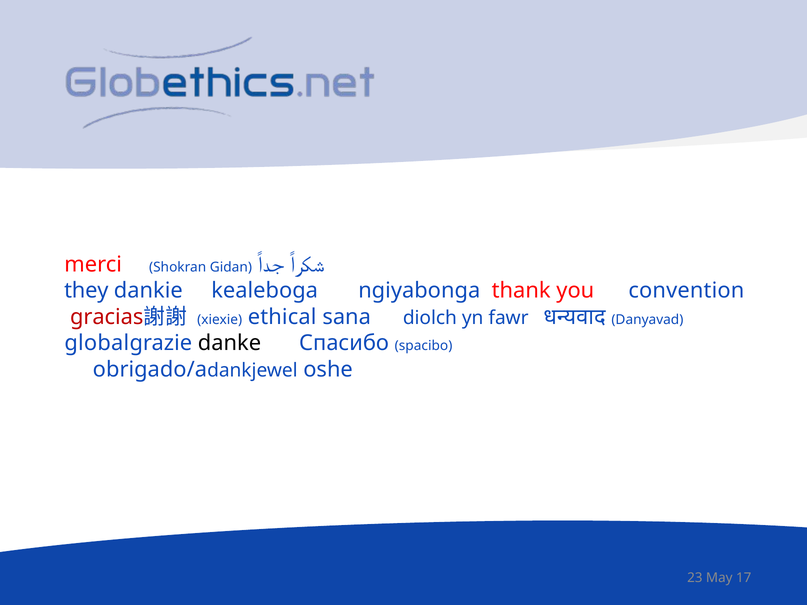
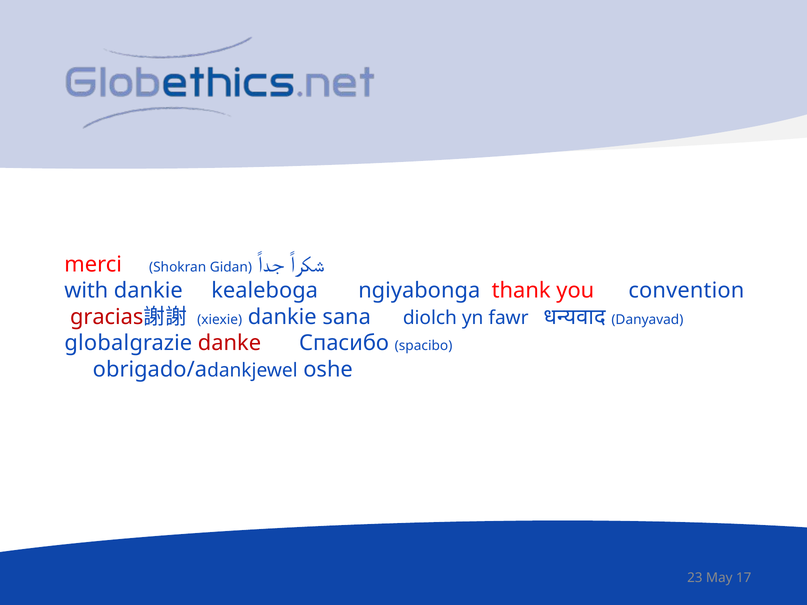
they: they -> with (86, 291)
xiexie ethical: ethical -> dankie (282, 317)
danke colour: black -> red (229, 343)
